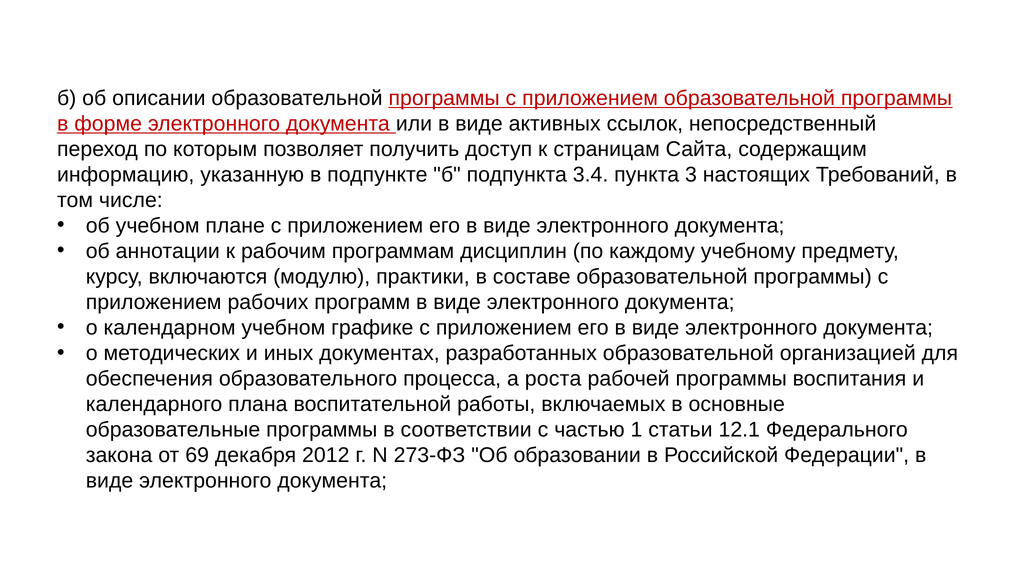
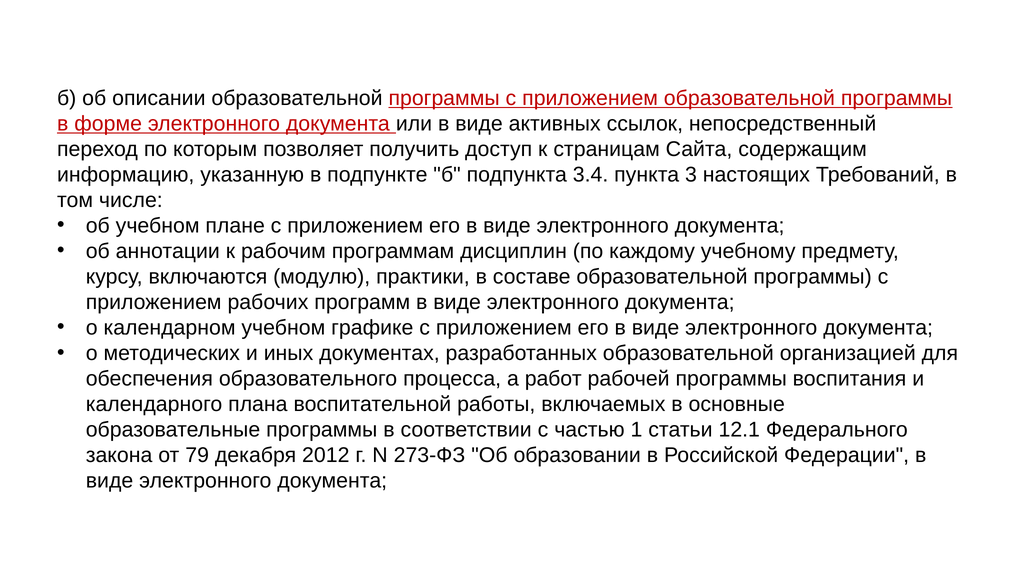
роста: роста -> работ (553, 379)
69: 69 -> 79 (197, 456)
